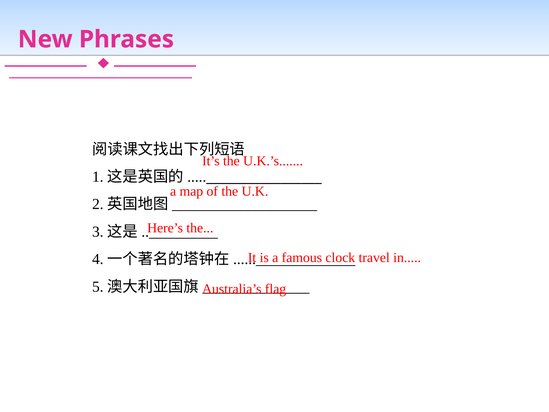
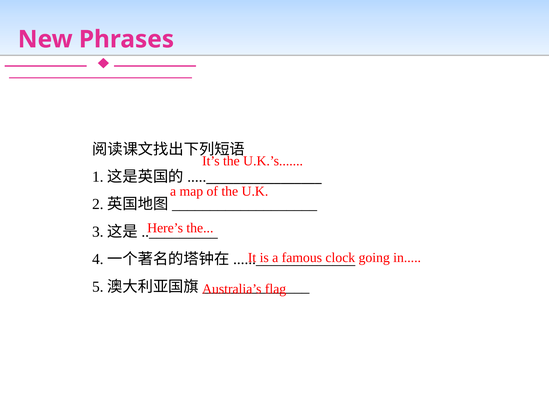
travel: travel -> going (374, 257)
